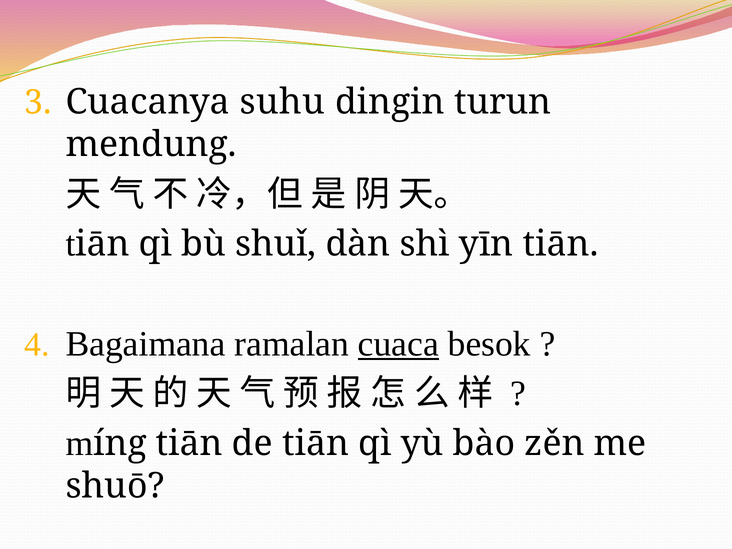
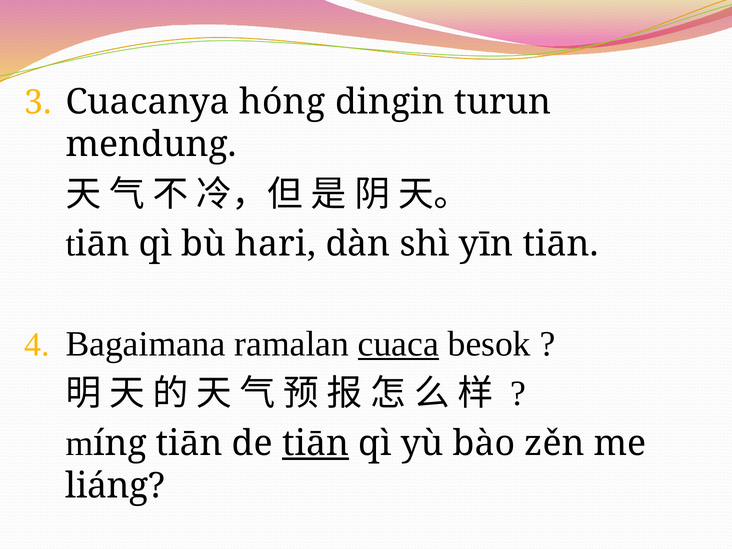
suhu: suhu -> hóng (282, 102)
shuǐ: shuǐ -> hari (276, 244)
tiān underline: none -> present (316, 443)
shuō: shuō -> liáng (115, 486)
